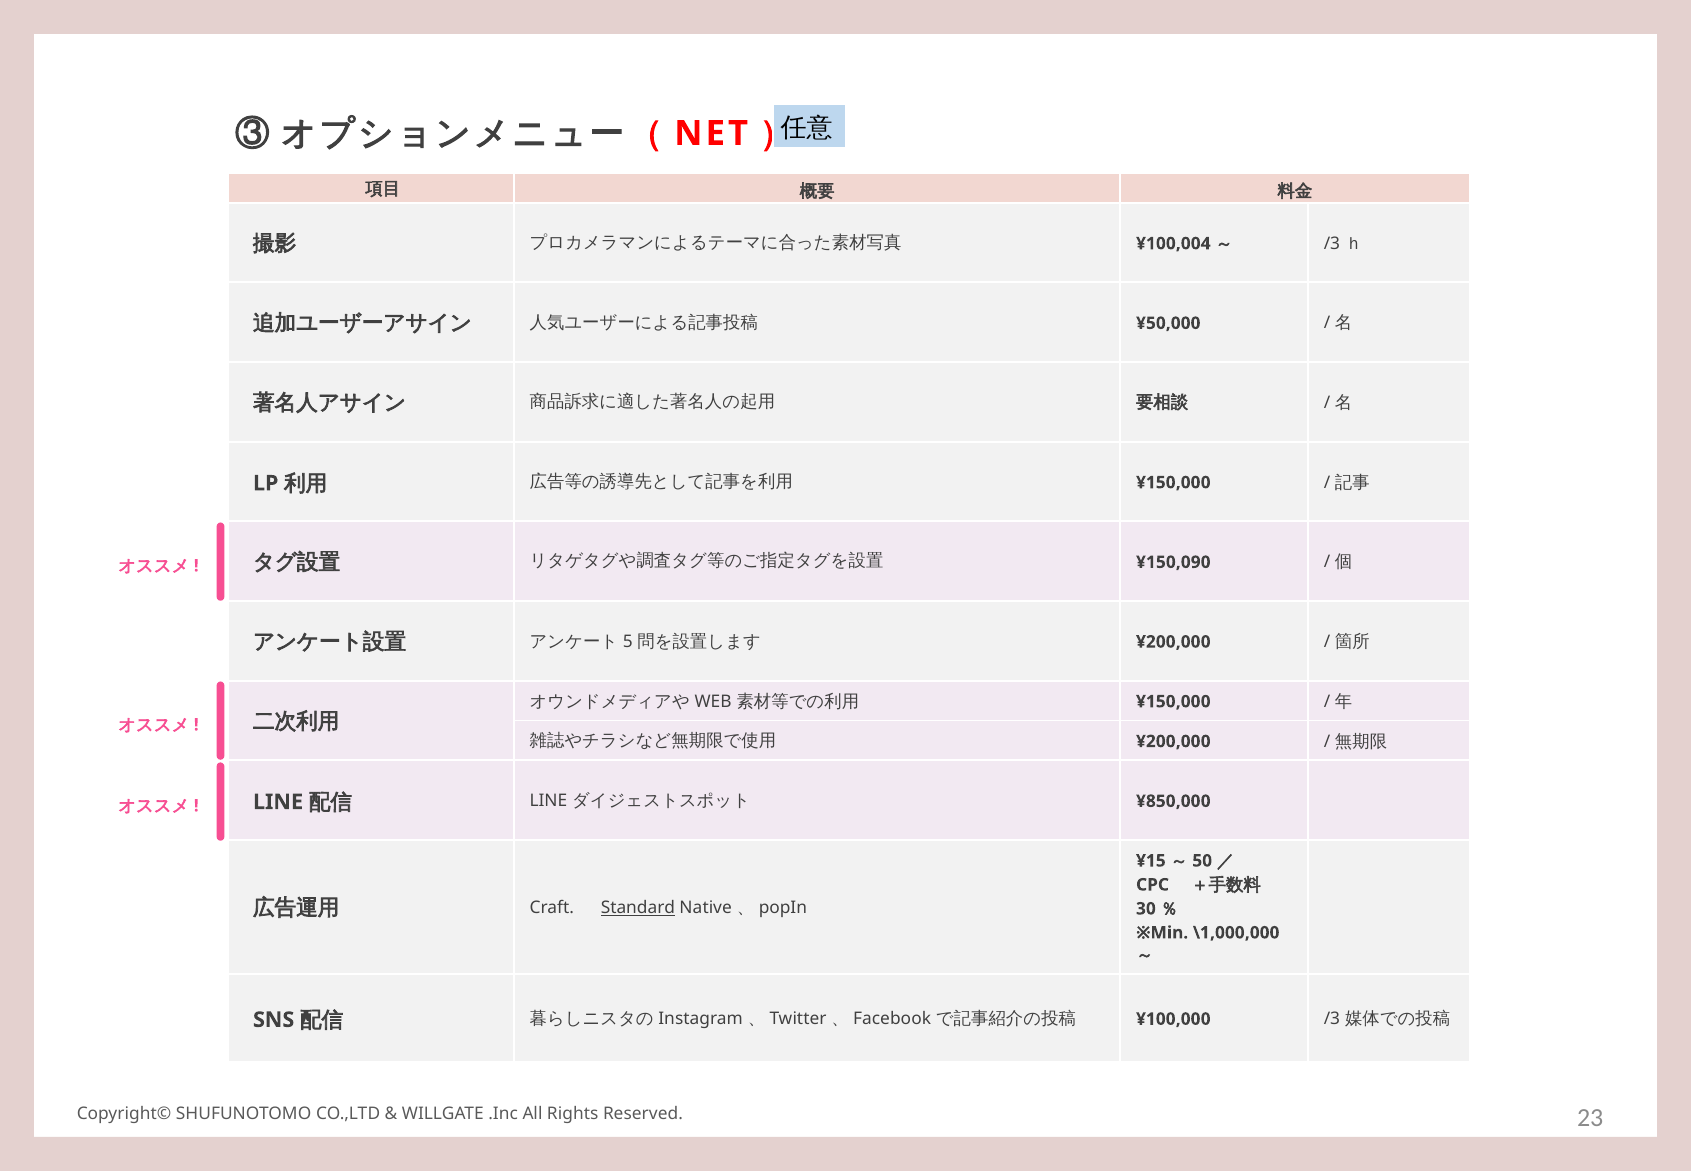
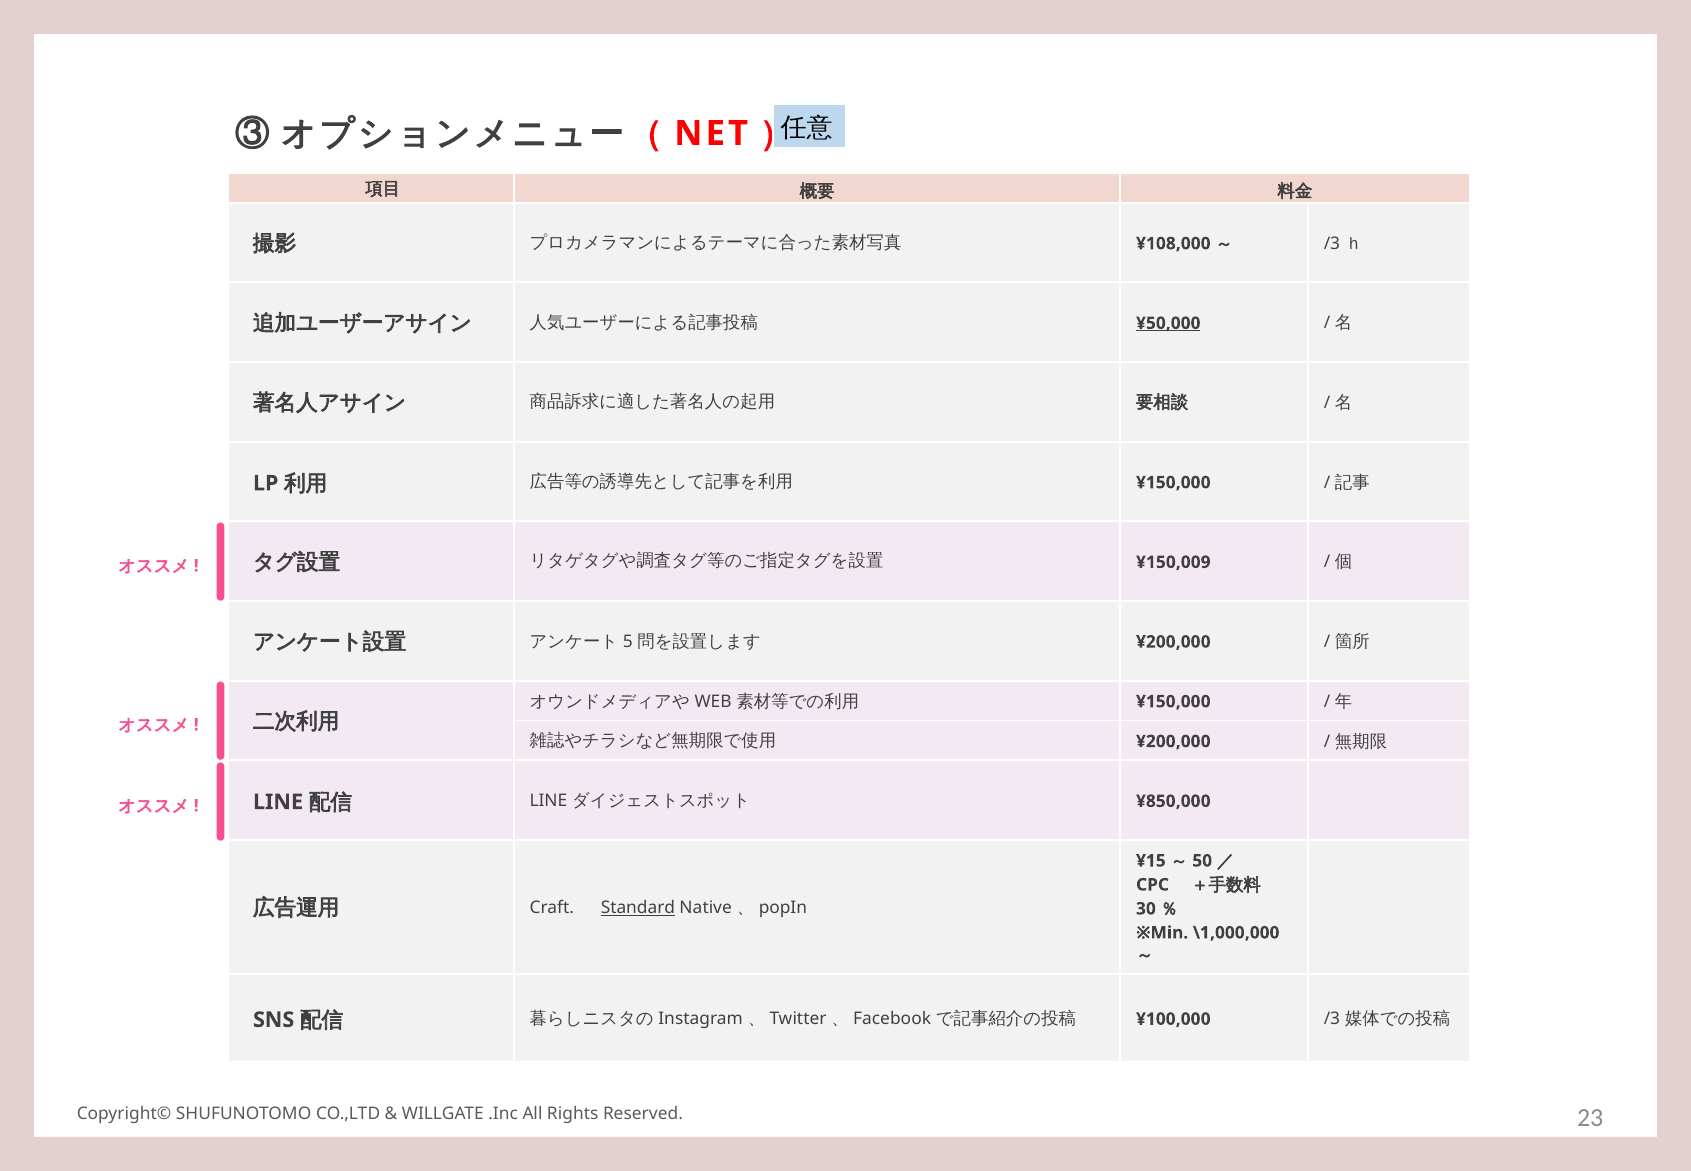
¥100,004: ¥100,004 -> ¥108,000 (1173, 243)
¥50,000 underline: none -> present (1168, 323)
¥150,090: ¥150,090 -> ¥150,009 (1173, 562)
